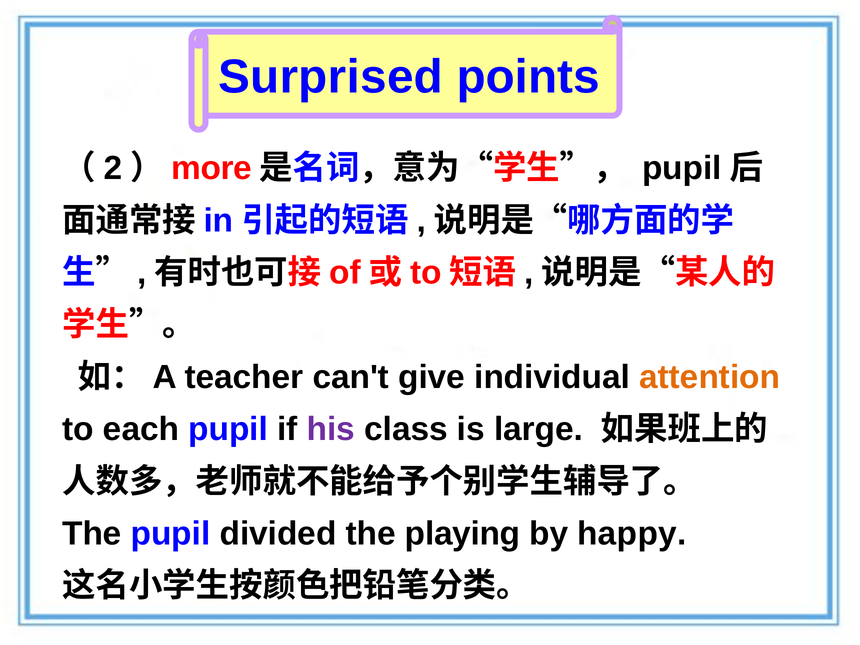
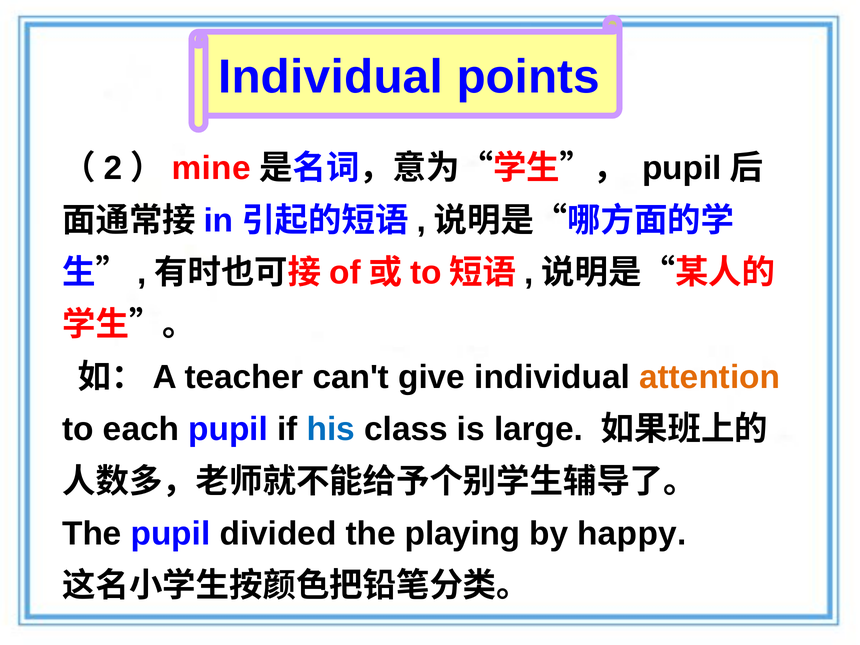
Surprised: Surprised -> Individual (331, 77)
more: more -> mine (211, 168)
his colour: purple -> blue (331, 429)
